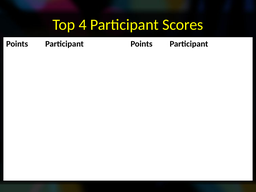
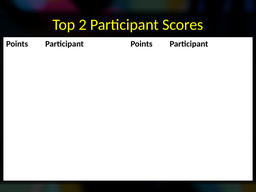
4: 4 -> 2 (83, 25)
